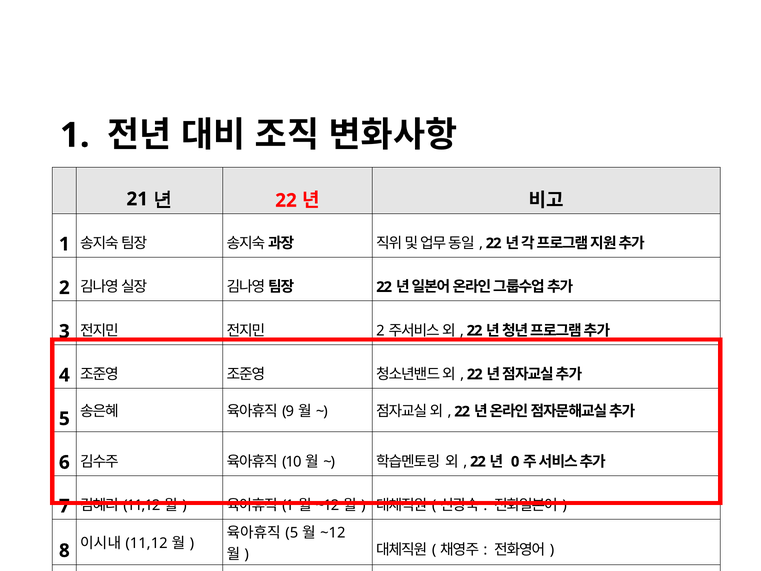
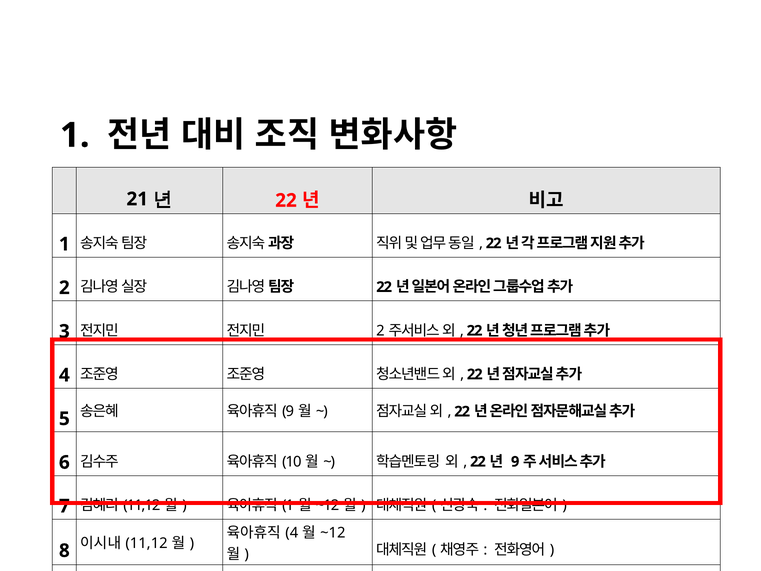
0: 0 -> 9 (515, 462)
5: 5 -> 4 (292, 532)
